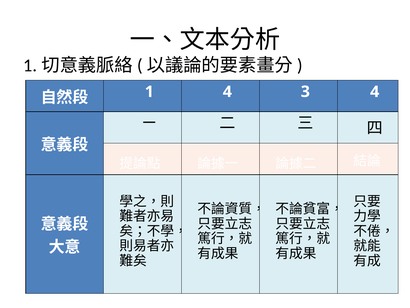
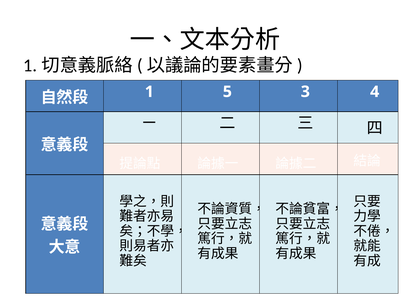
1 4: 4 -> 5 (227, 92)
